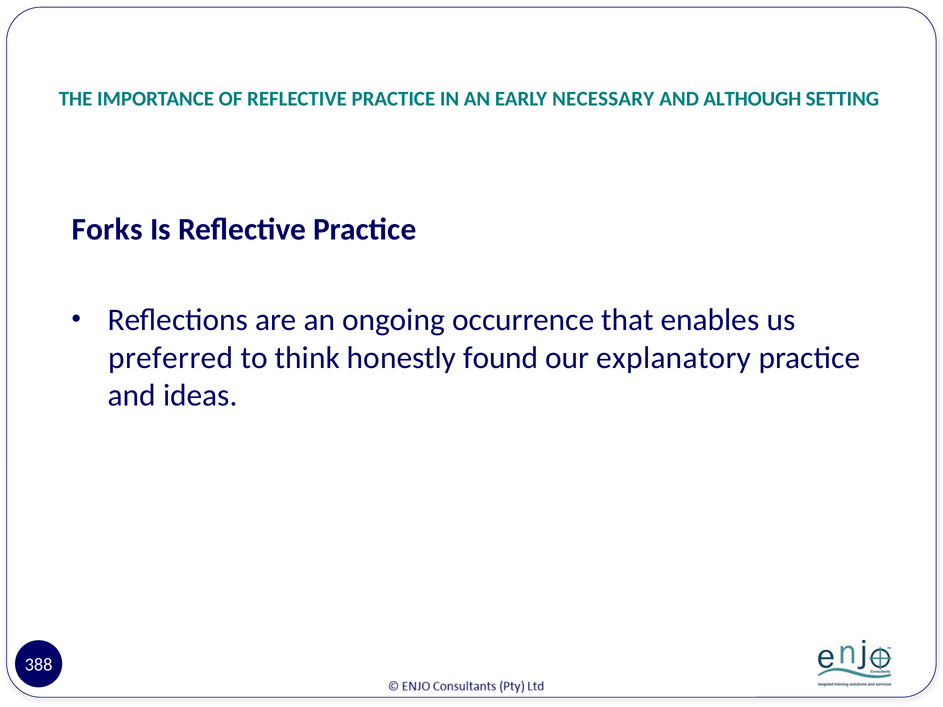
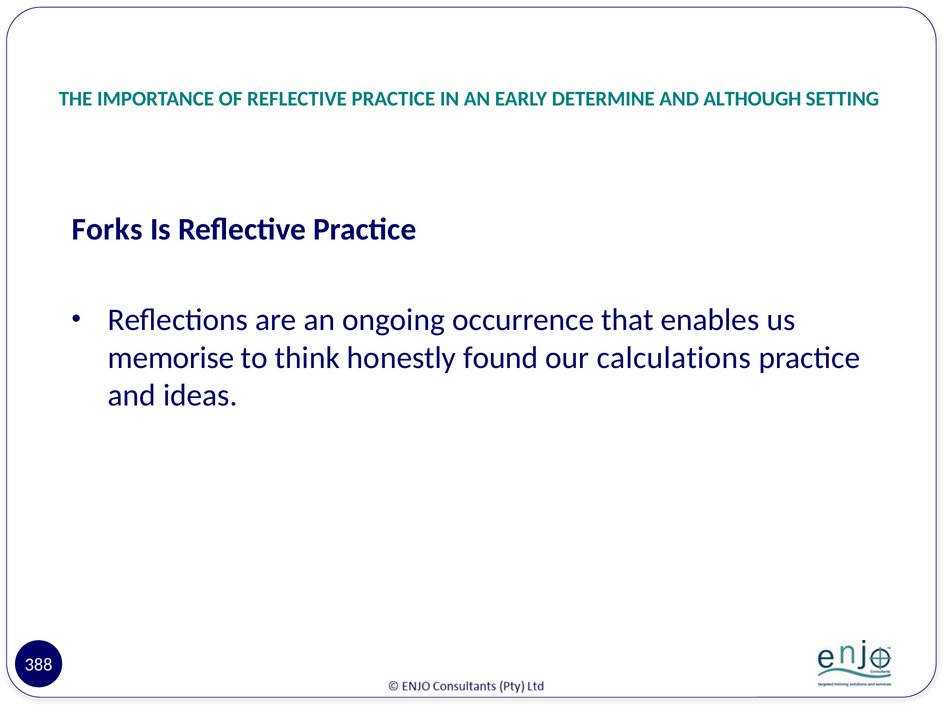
NECESSARY: NECESSARY -> DETERMINE (603, 99)
preferred: preferred -> memorise (171, 358)
explanatory: explanatory -> calculations (674, 358)
